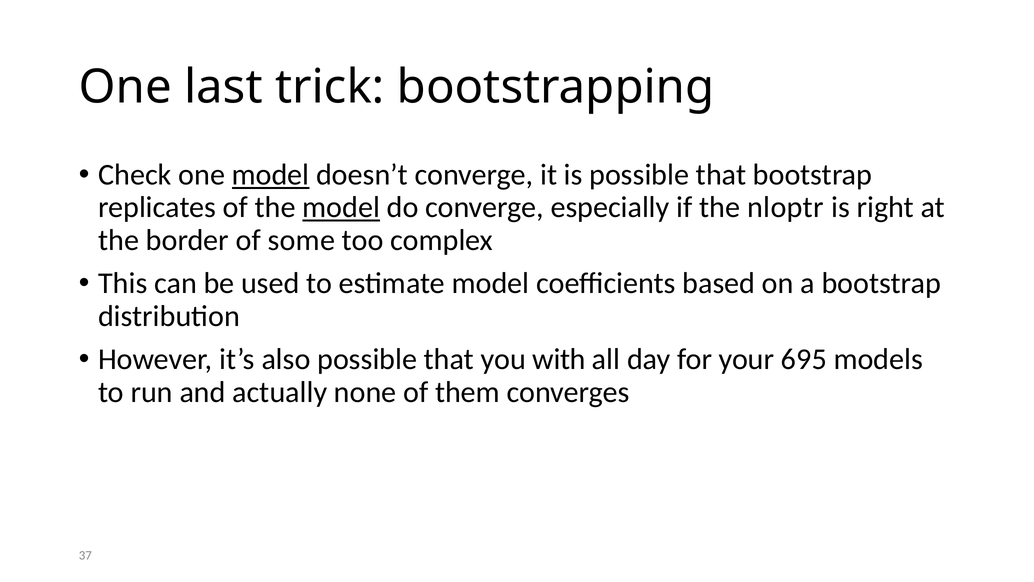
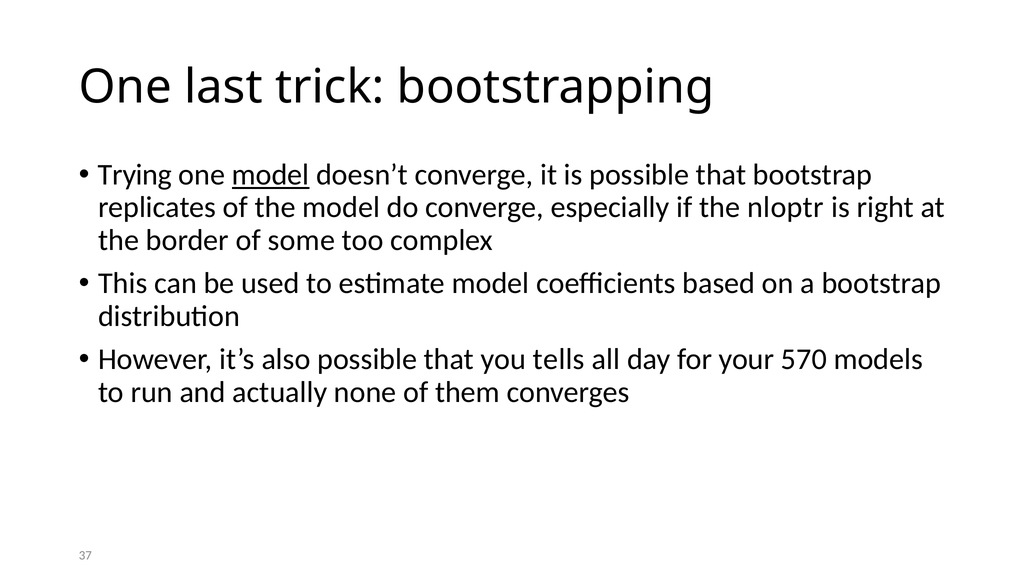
Check: Check -> Trying (135, 175)
model underline: present -> none (341, 207)
with: with -> tells (559, 359)
695: 695 -> 570 (804, 359)
